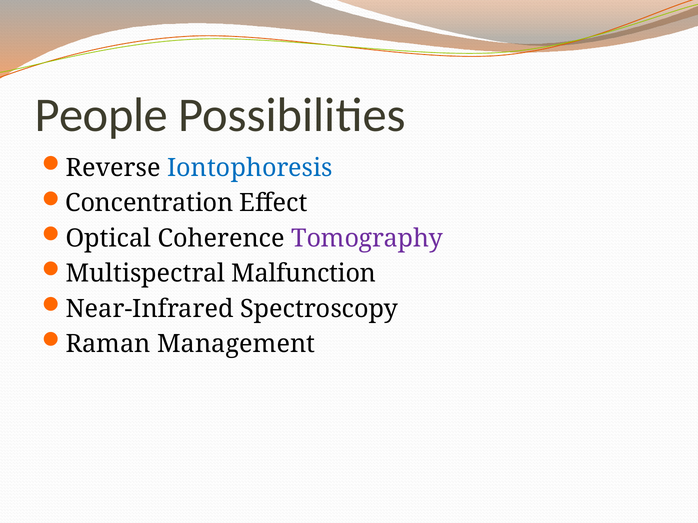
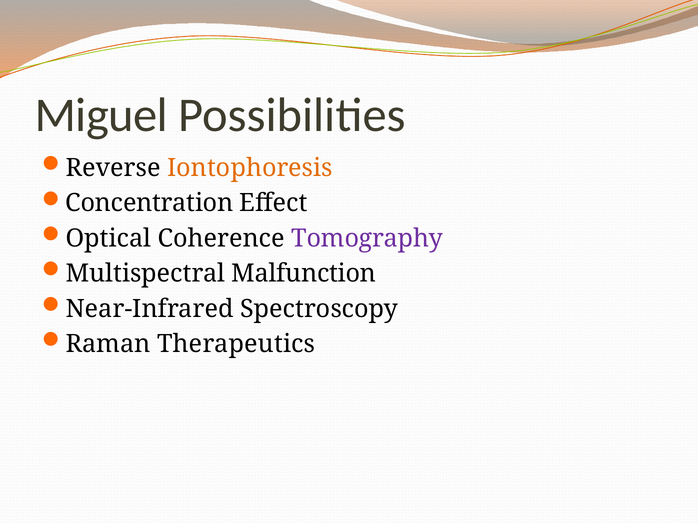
People: People -> Miguel (101, 115)
Iontophoresis colour: blue -> orange (250, 168)
Management: Management -> Therapeutics (236, 344)
